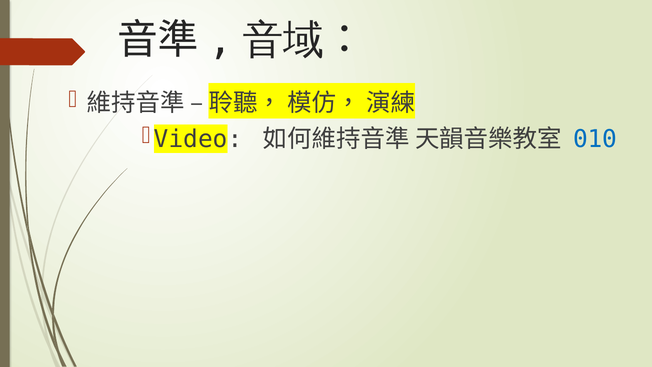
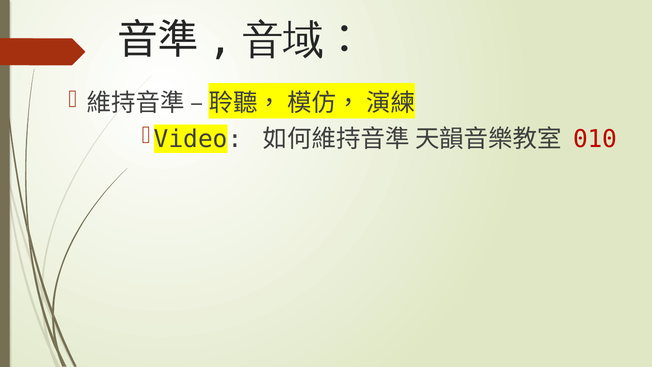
010 colour: blue -> red (595, 139)
